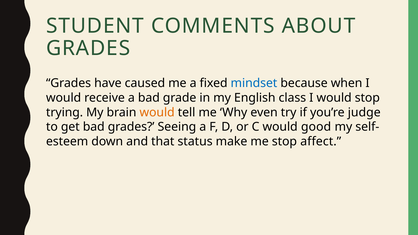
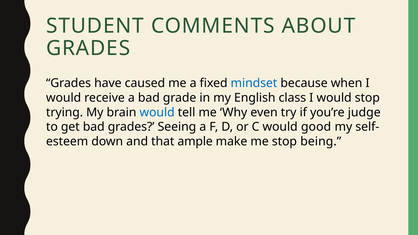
would colour: orange -> blue (157, 112)
status: status -> ample (195, 142)
affect: affect -> being (321, 142)
